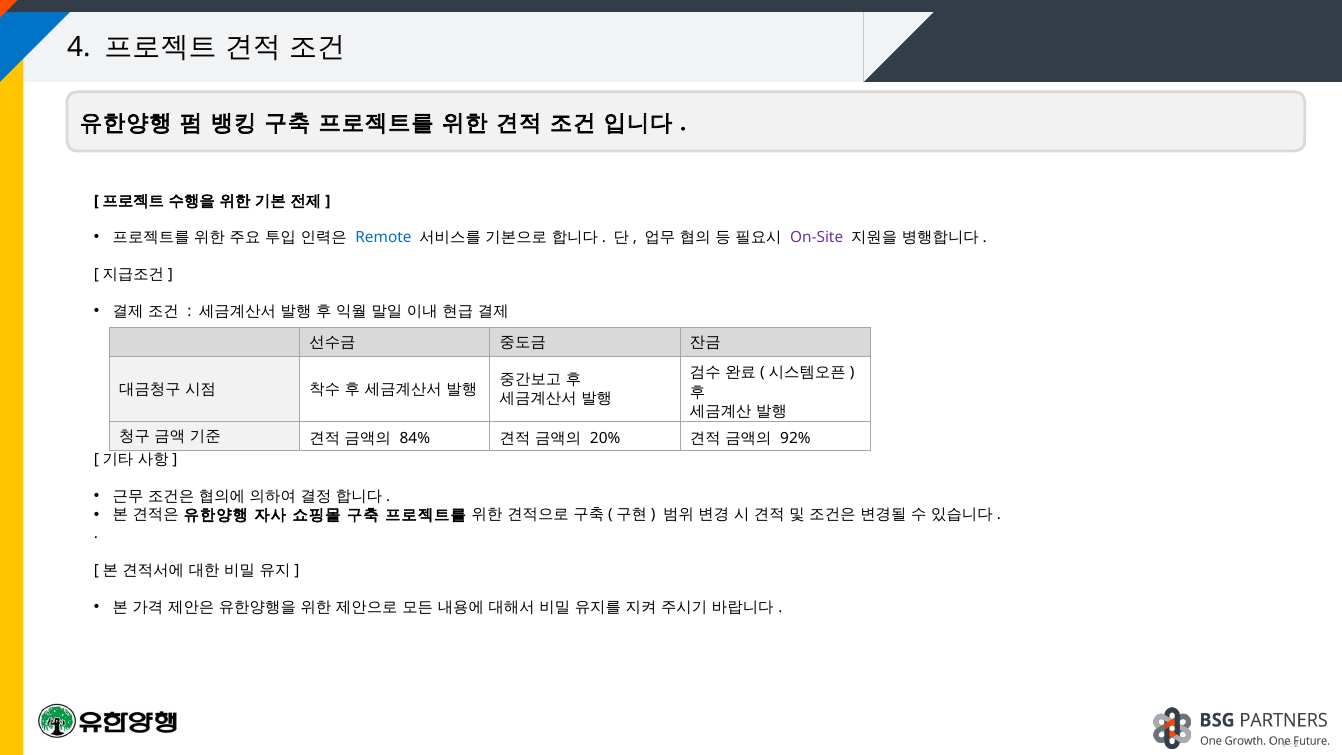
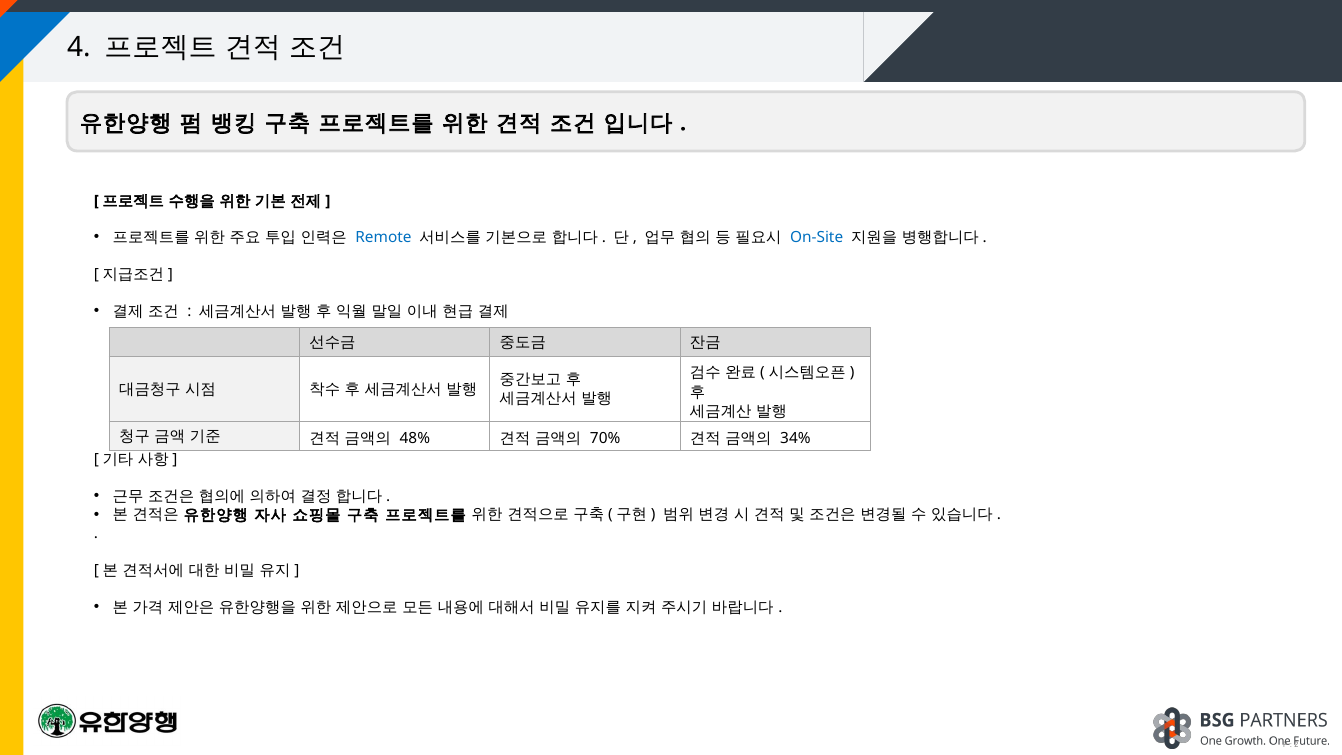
On-Site colour: purple -> blue (817, 238)
84%: 84% -> 48% (415, 438)
20%: 20% -> 70% (605, 438)
92%: 92% -> 34% (795, 438)
